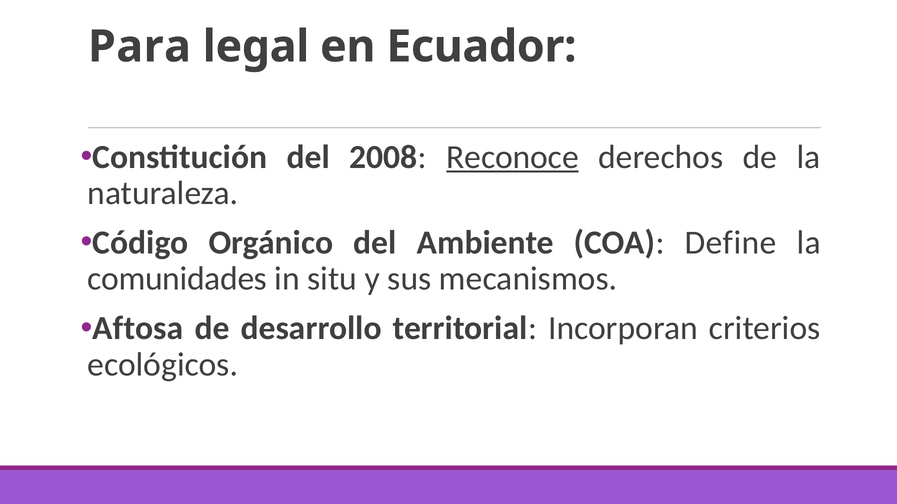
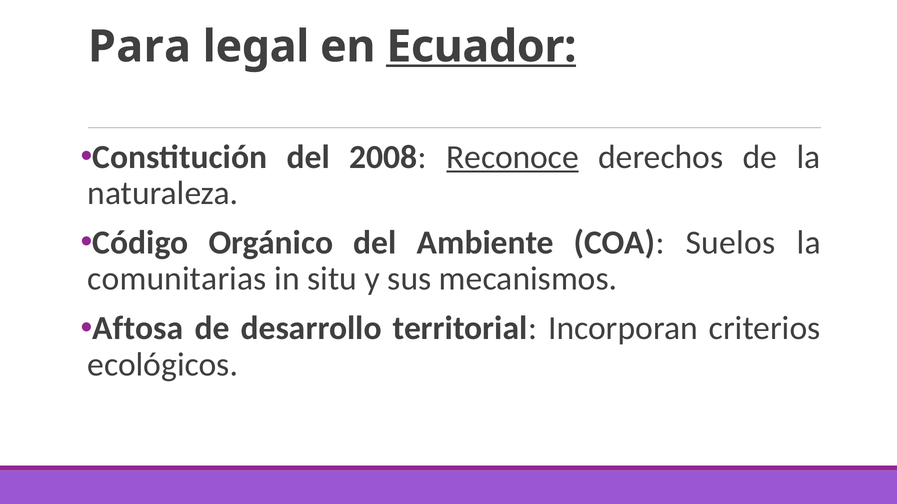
Ecuador underline: none -> present (481, 47)
Define: Define -> Suelos (731, 243)
comunidades: comunidades -> comunitarias (177, 279)
